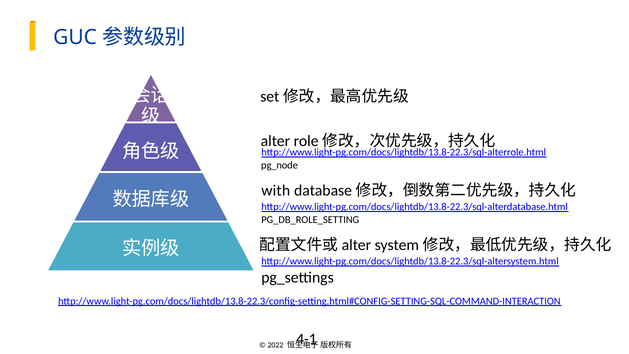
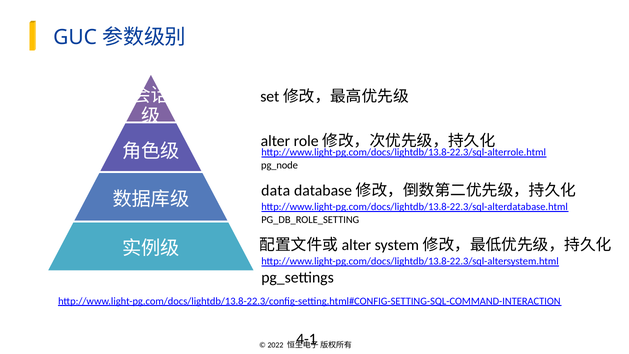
with: with -> data (276, 191)
